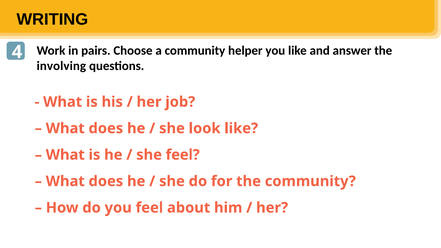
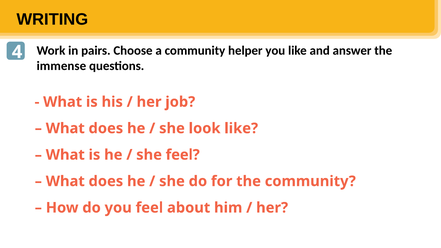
involving: involving -> immense (61, 66)
